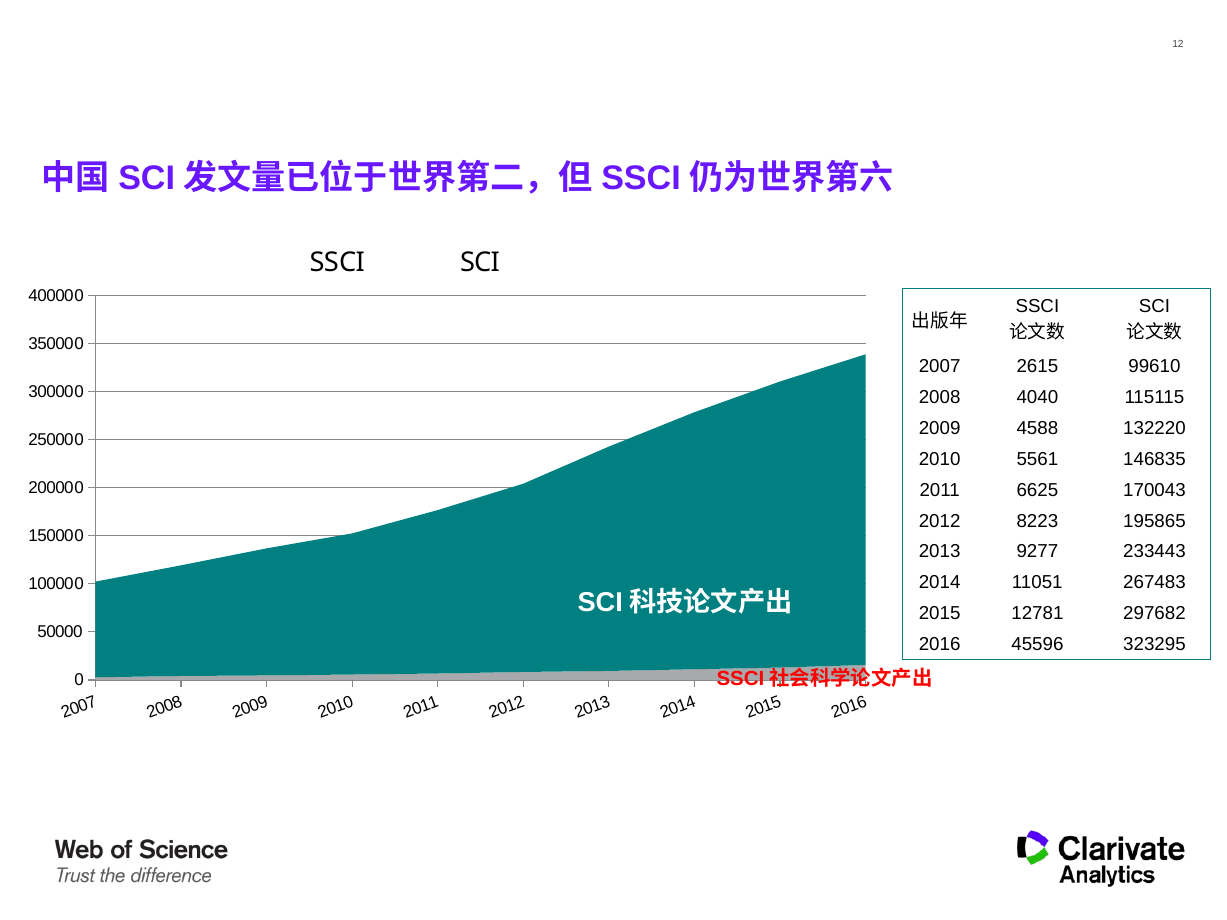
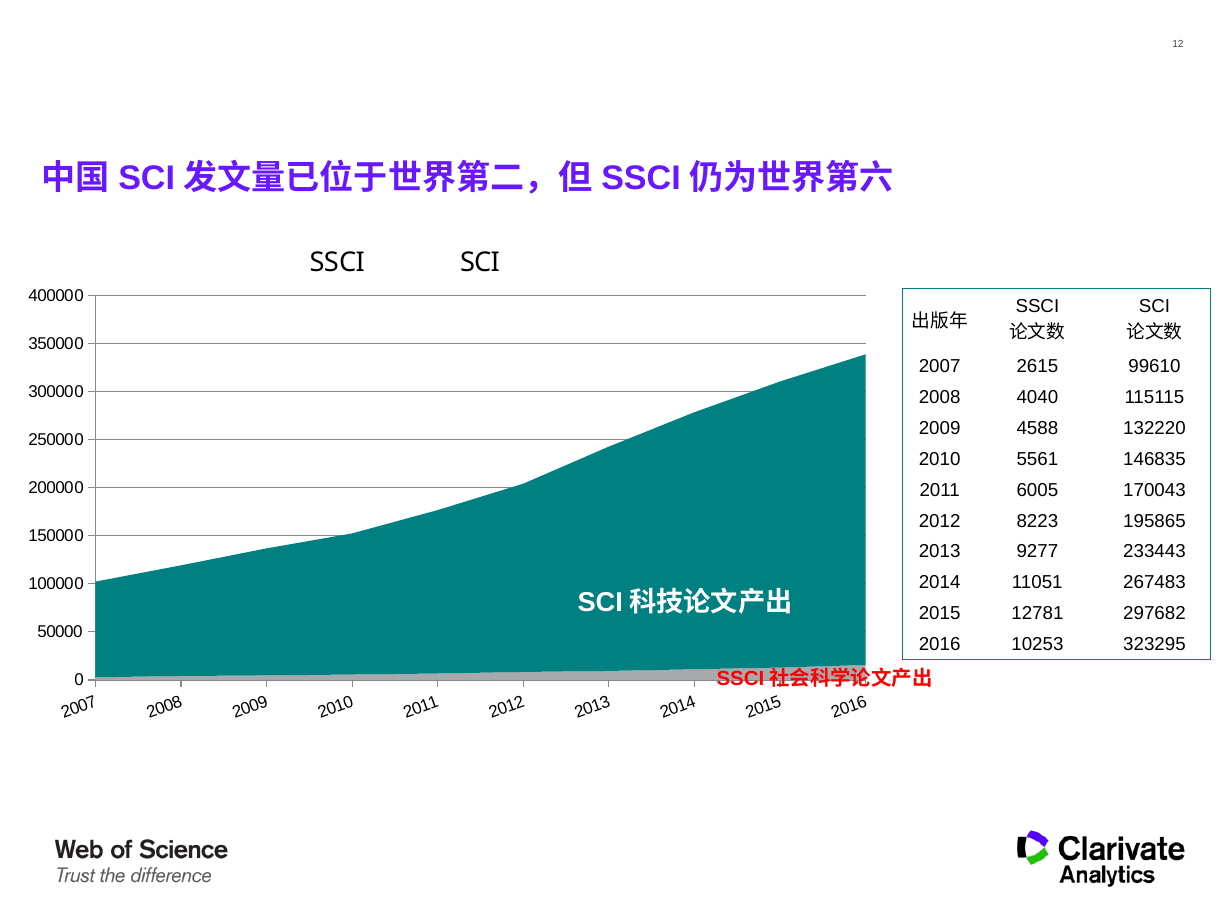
6625: 6625 -> 6005 (1037, 490)
45596: 45596 -> 10253 (1037, 645)
